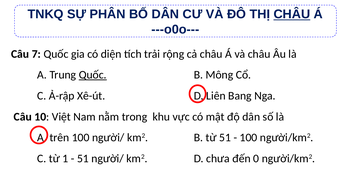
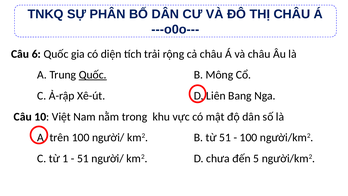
CHÂU underline: present -> none (292, 14)
7: 7 -> 6 (36, 54)
0: 0 -> 5 (256, 158)
